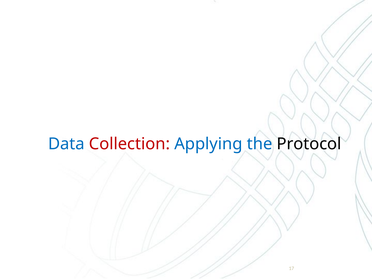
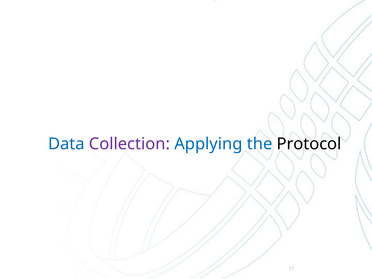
Collection colour: red -> purple (129, 144)
